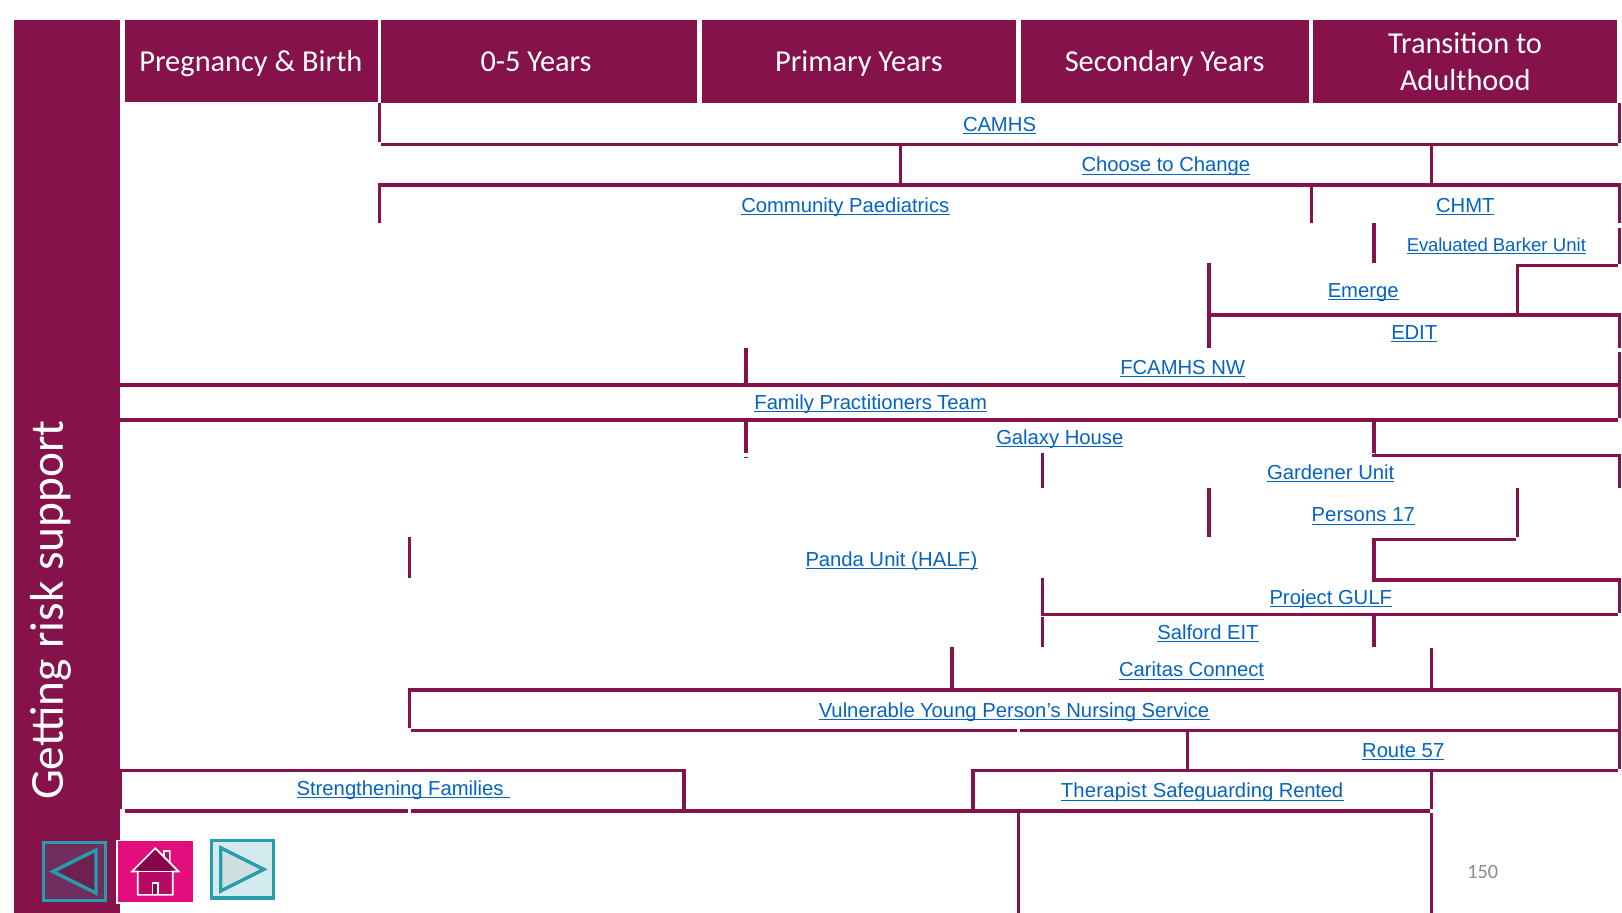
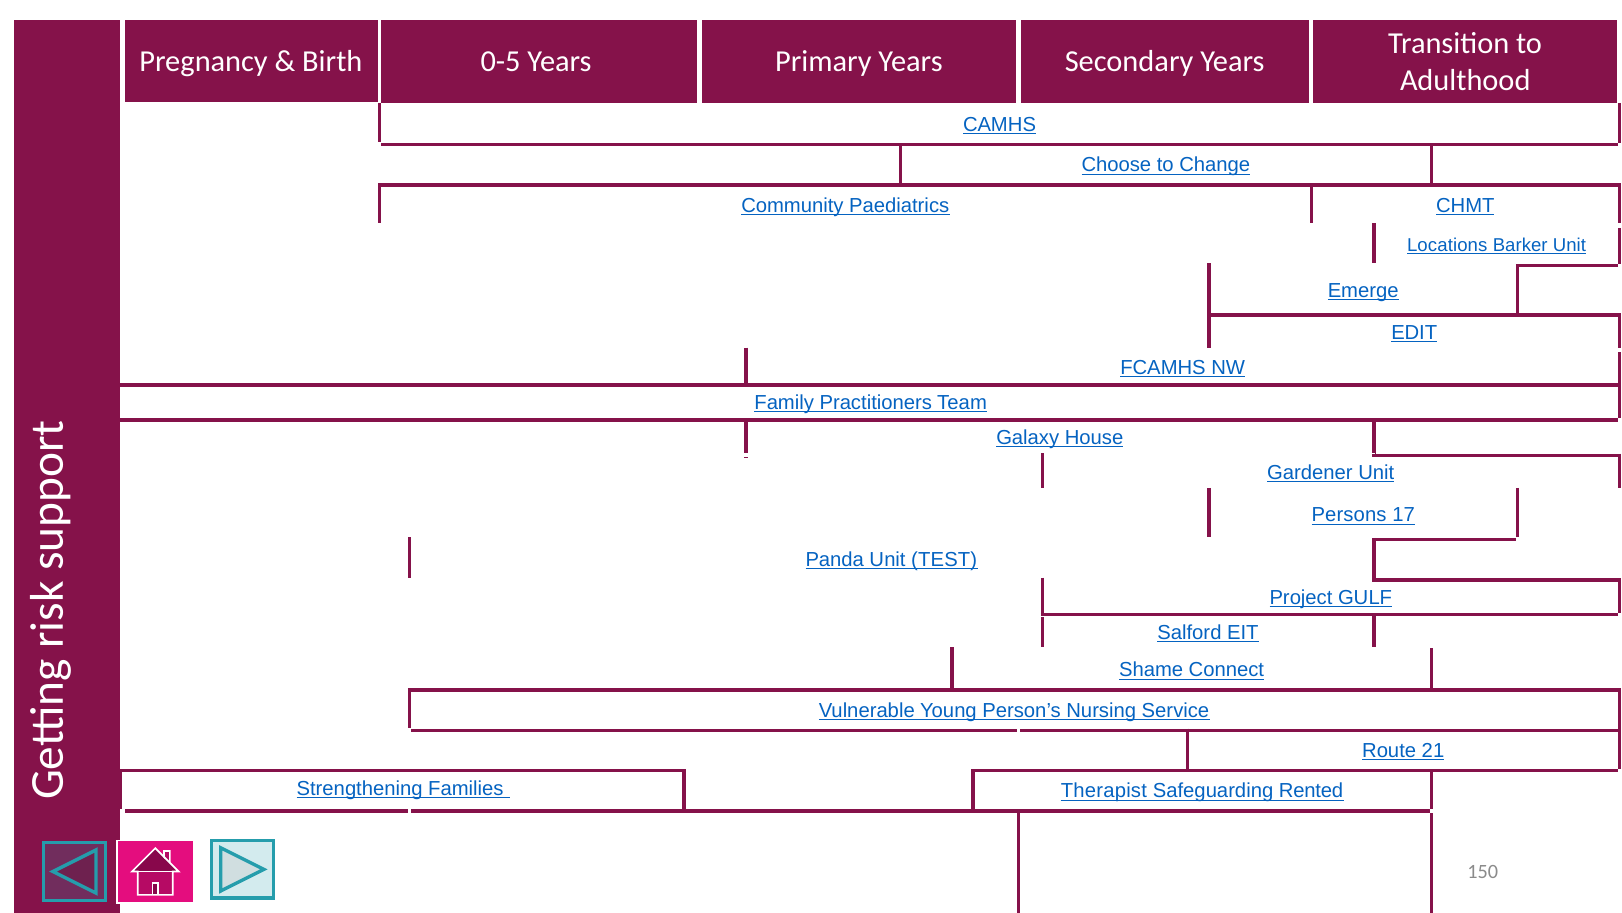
Evaluated: Evaluated -> Locations (1447, 246)
HALF: HALF -> TEST (944, 560)
Caritas: Caritas -> Shame (1151, 670)
57: 57 -> 21 (1433, 750)
